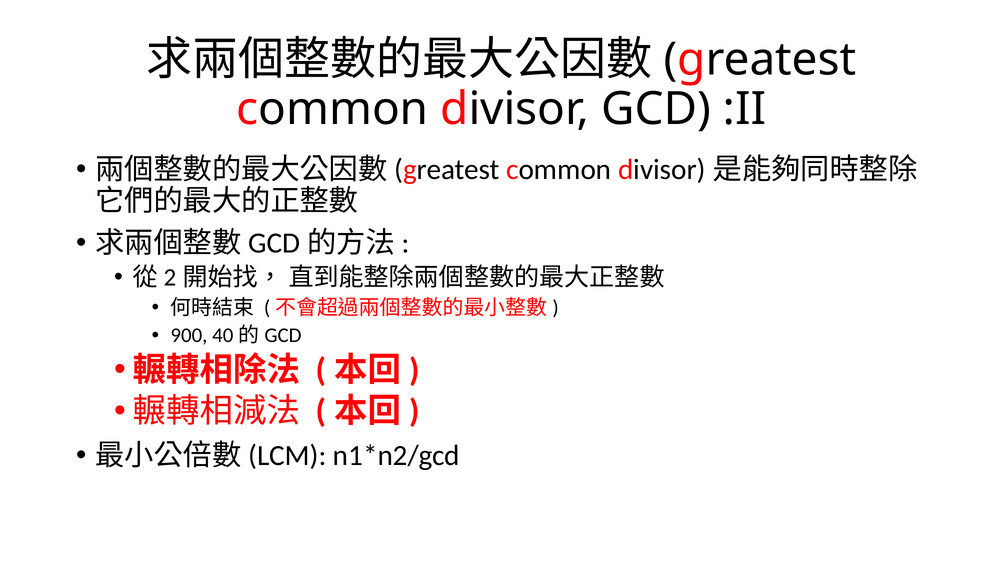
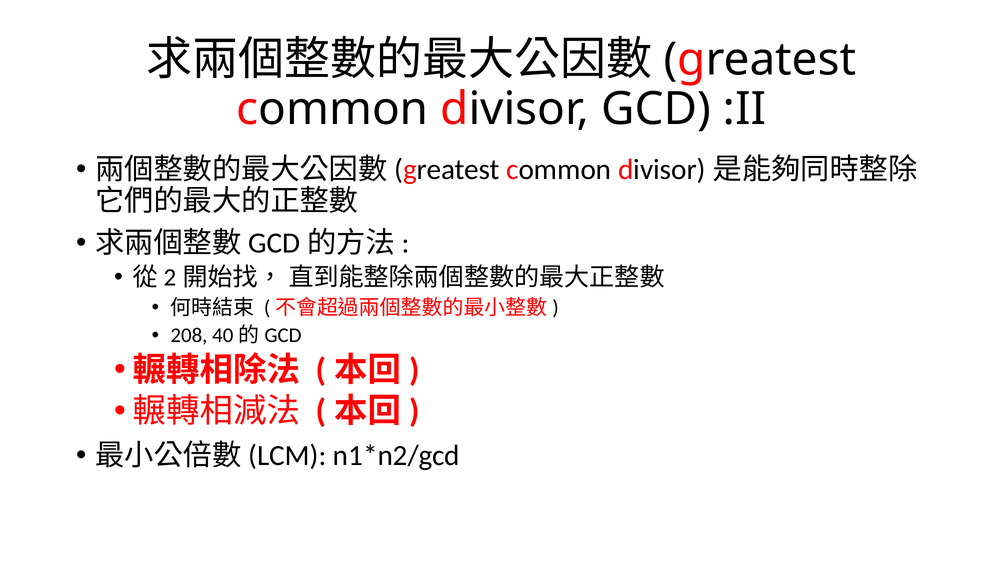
900: 900 -> 208 (189, 336)
